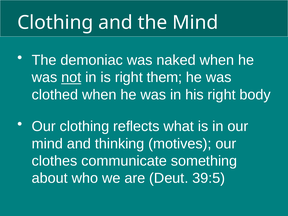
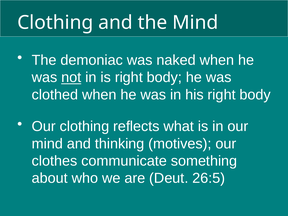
is right them: them -> body (164, 77)
39:5: 39:5 -> 26:5 (209, 178)
